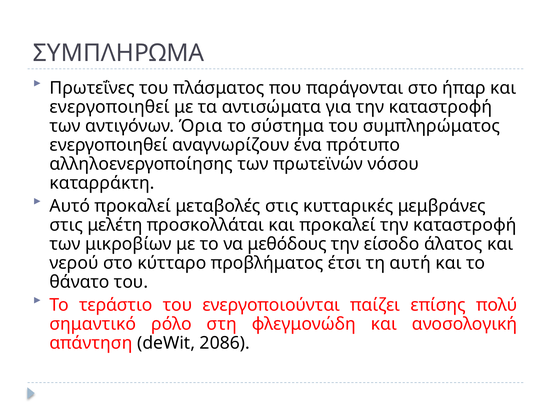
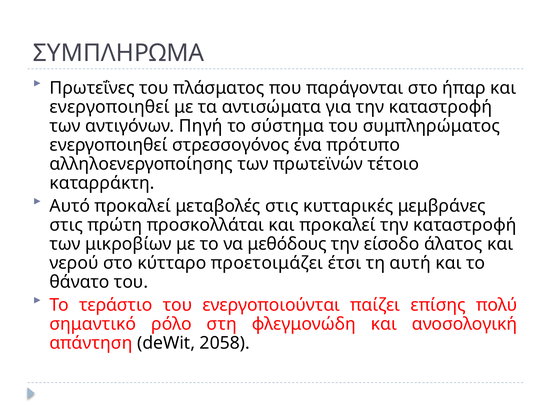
Όρια: Όρια -> Πηγή (201, 126)
αναγνωρίζουν: αναγνωρίζουν -> στρεσσογόνος (231, 145)
νόσου: νόσου -> τέτοιο (393, 164)
μελέτη: μελέτη -> πρώτη (115, 225)
προβλήματος: προβλήματος -> προετοιμάζει (267, 263)
2086: 2086 -> 2058 (225, 343)
